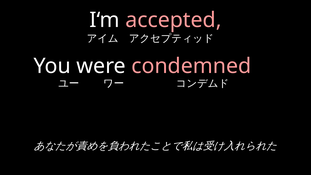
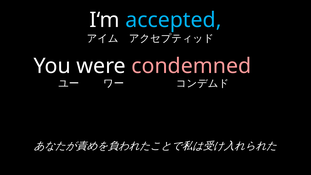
accepted colour: pink -> light blue (173, 20)
